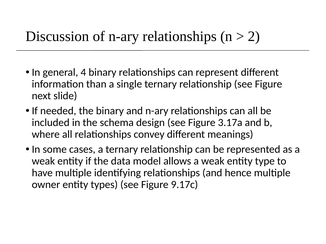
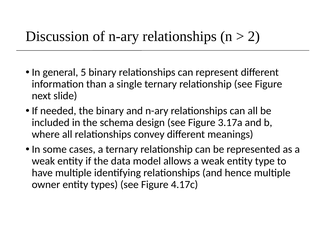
4: 4 -> 5 (83, 73)
9.17c: 9.17c -> 4.17c (184, 185)
